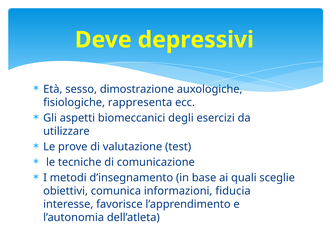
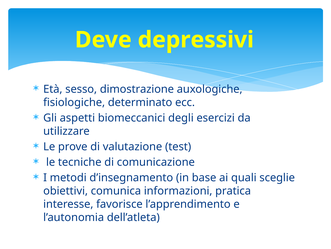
rappresenta: rappresenta -> determinato (140, 102)
fiducia: fiducia -> pratica (233, 190)
